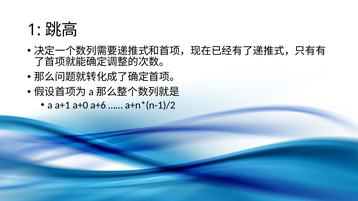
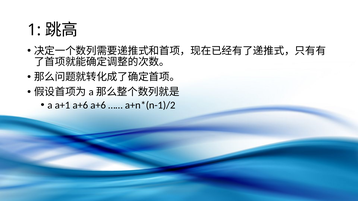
a+1 a+0: a+0 -> a+6 (80, 105)
